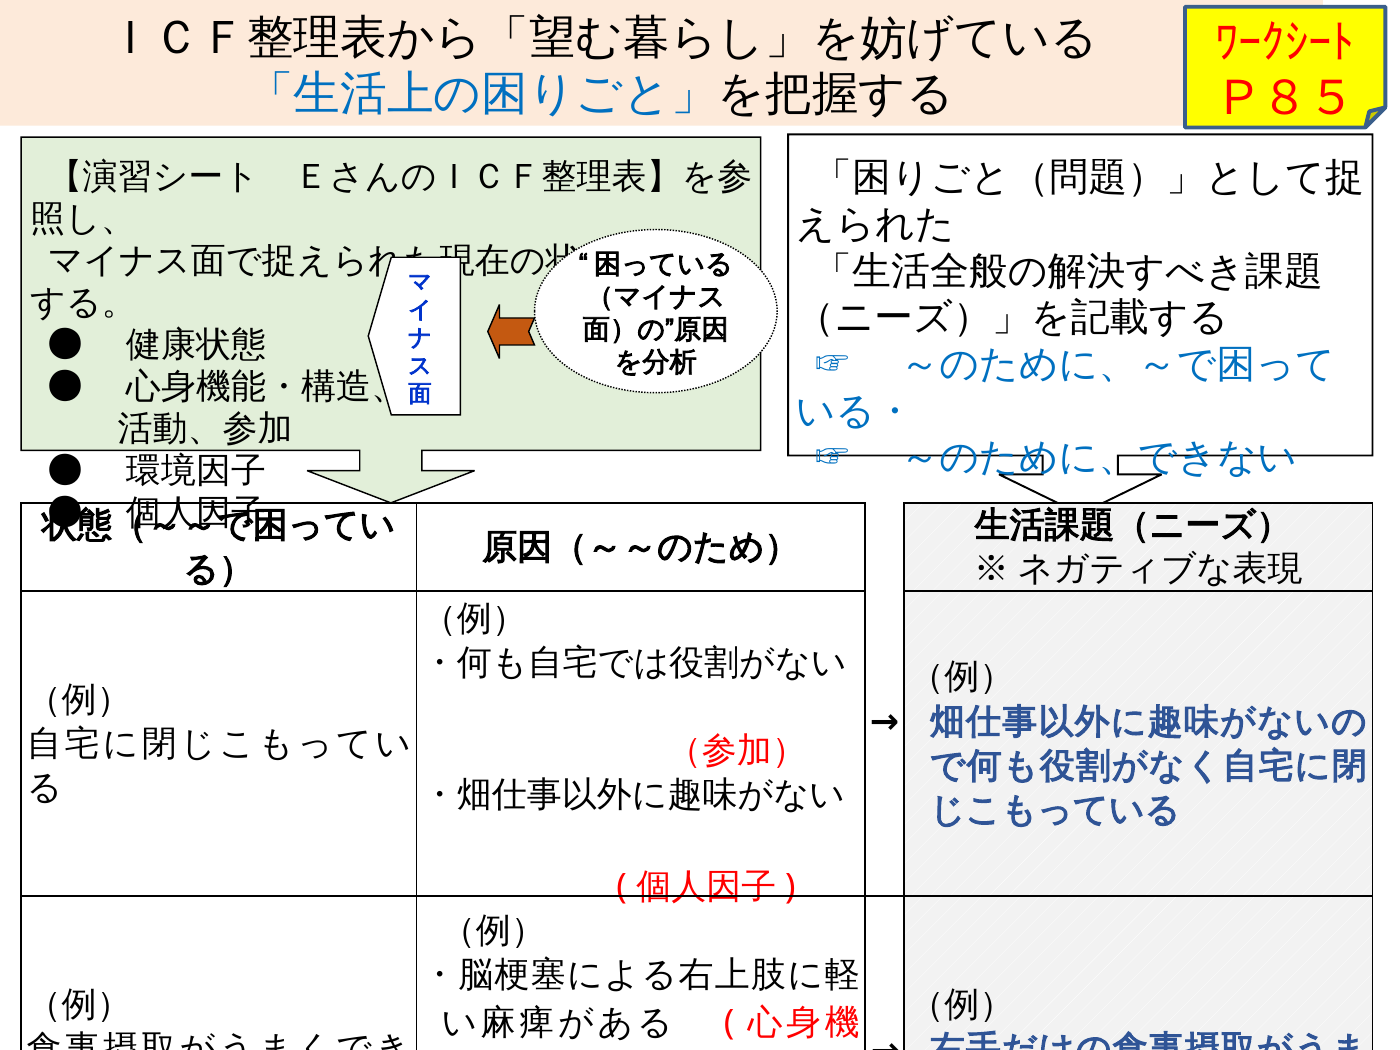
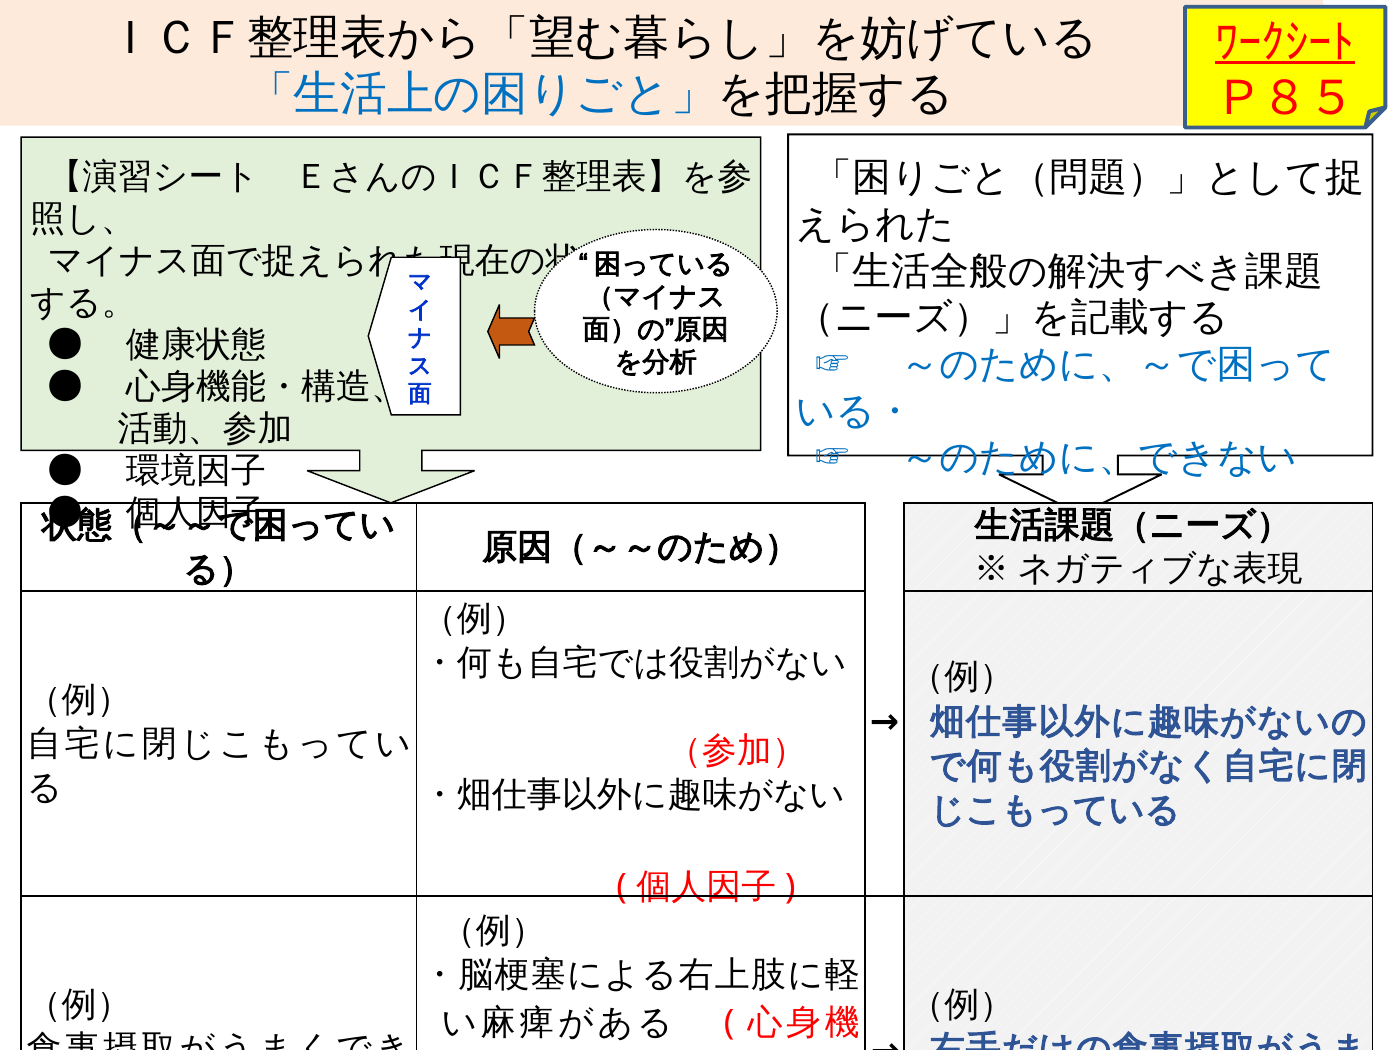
ﾜｰｸｼｰﾄ underline: none -> present (1285, 43)
